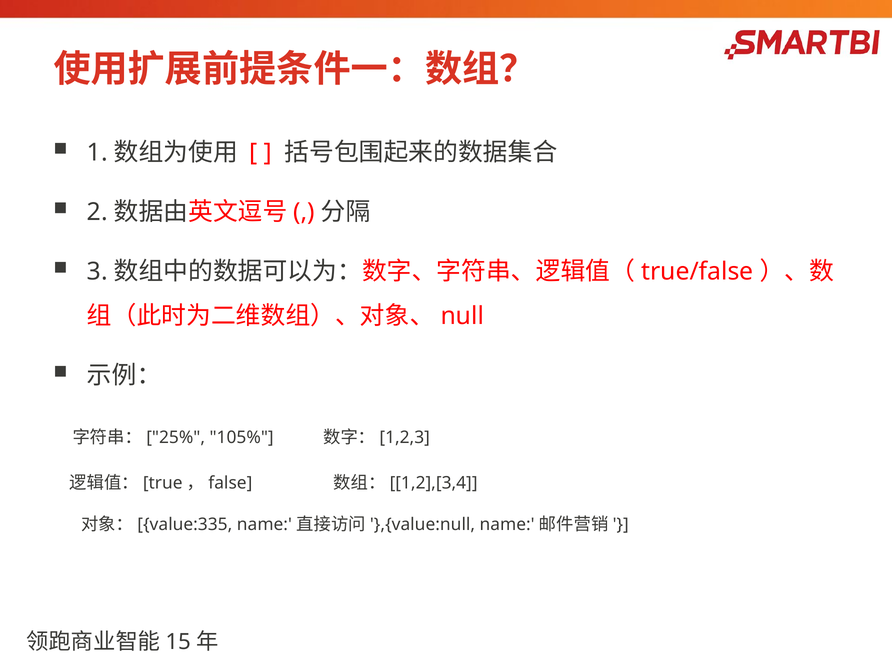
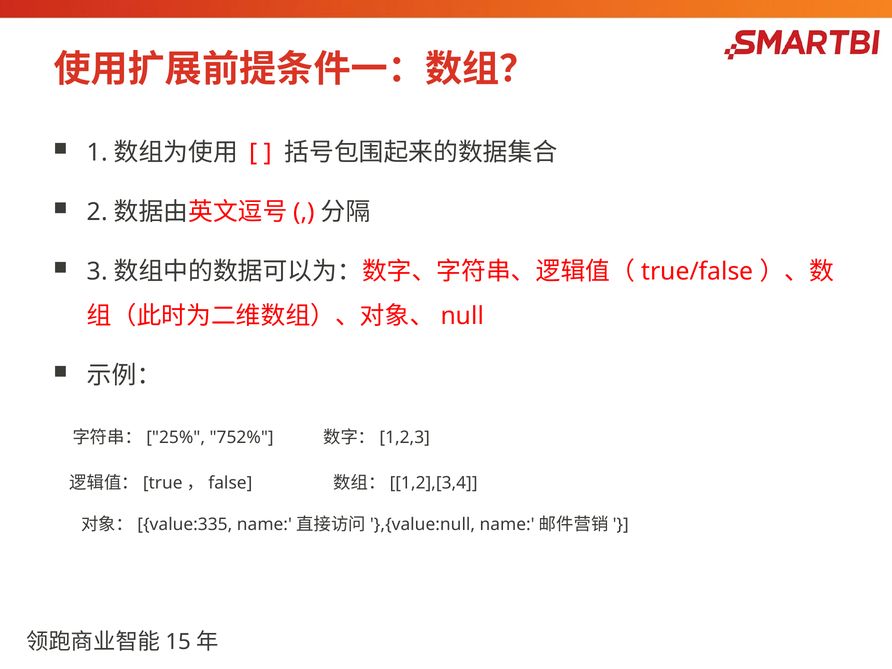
105%: 105% -> 752% (242, 438)
